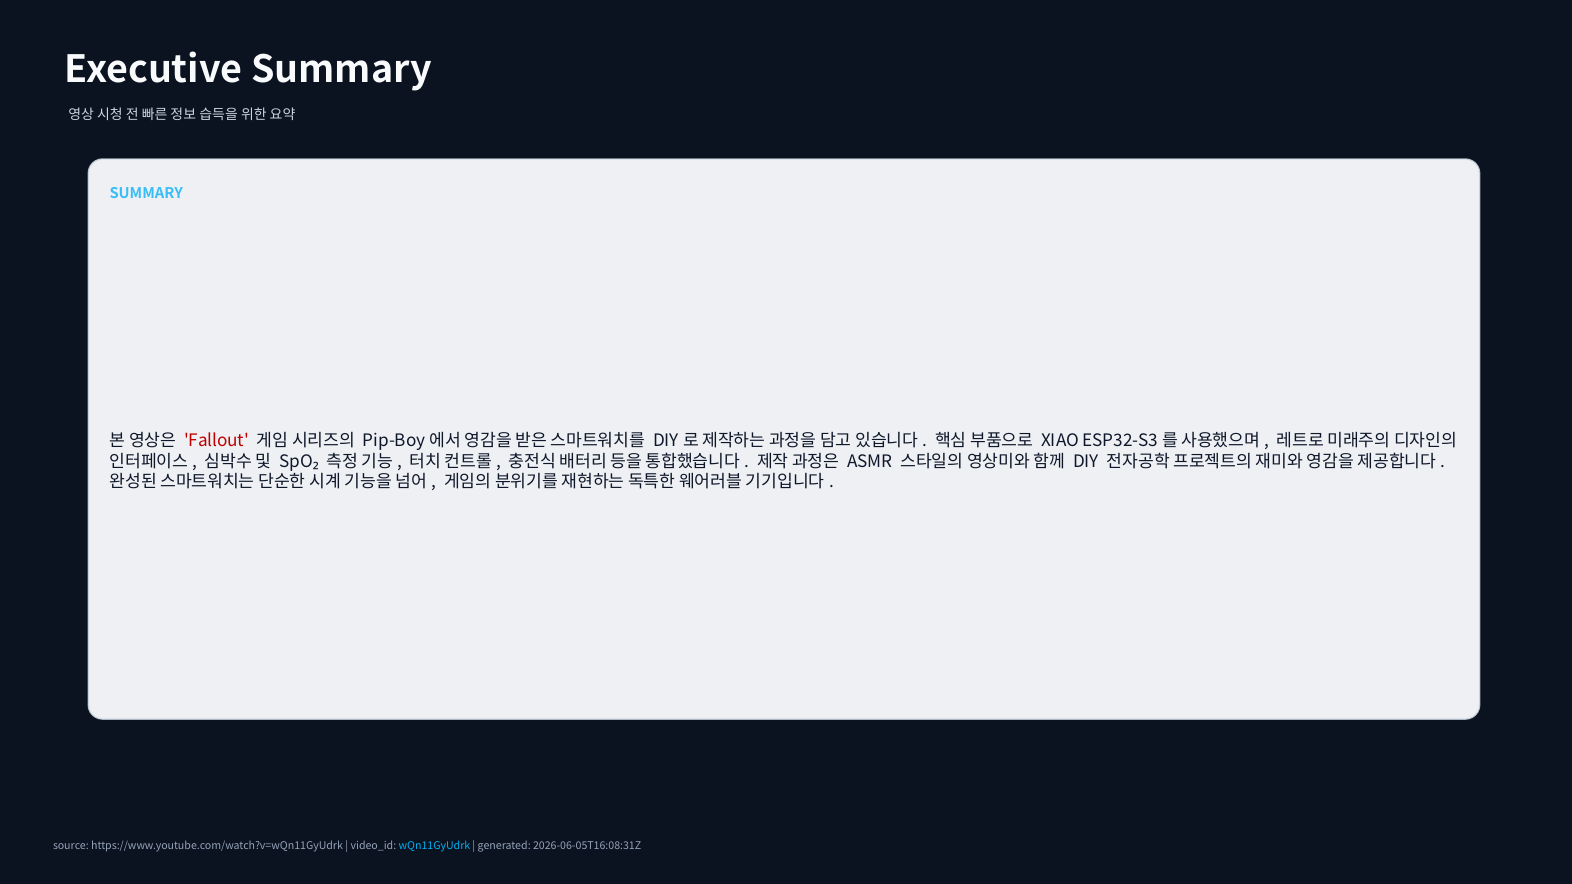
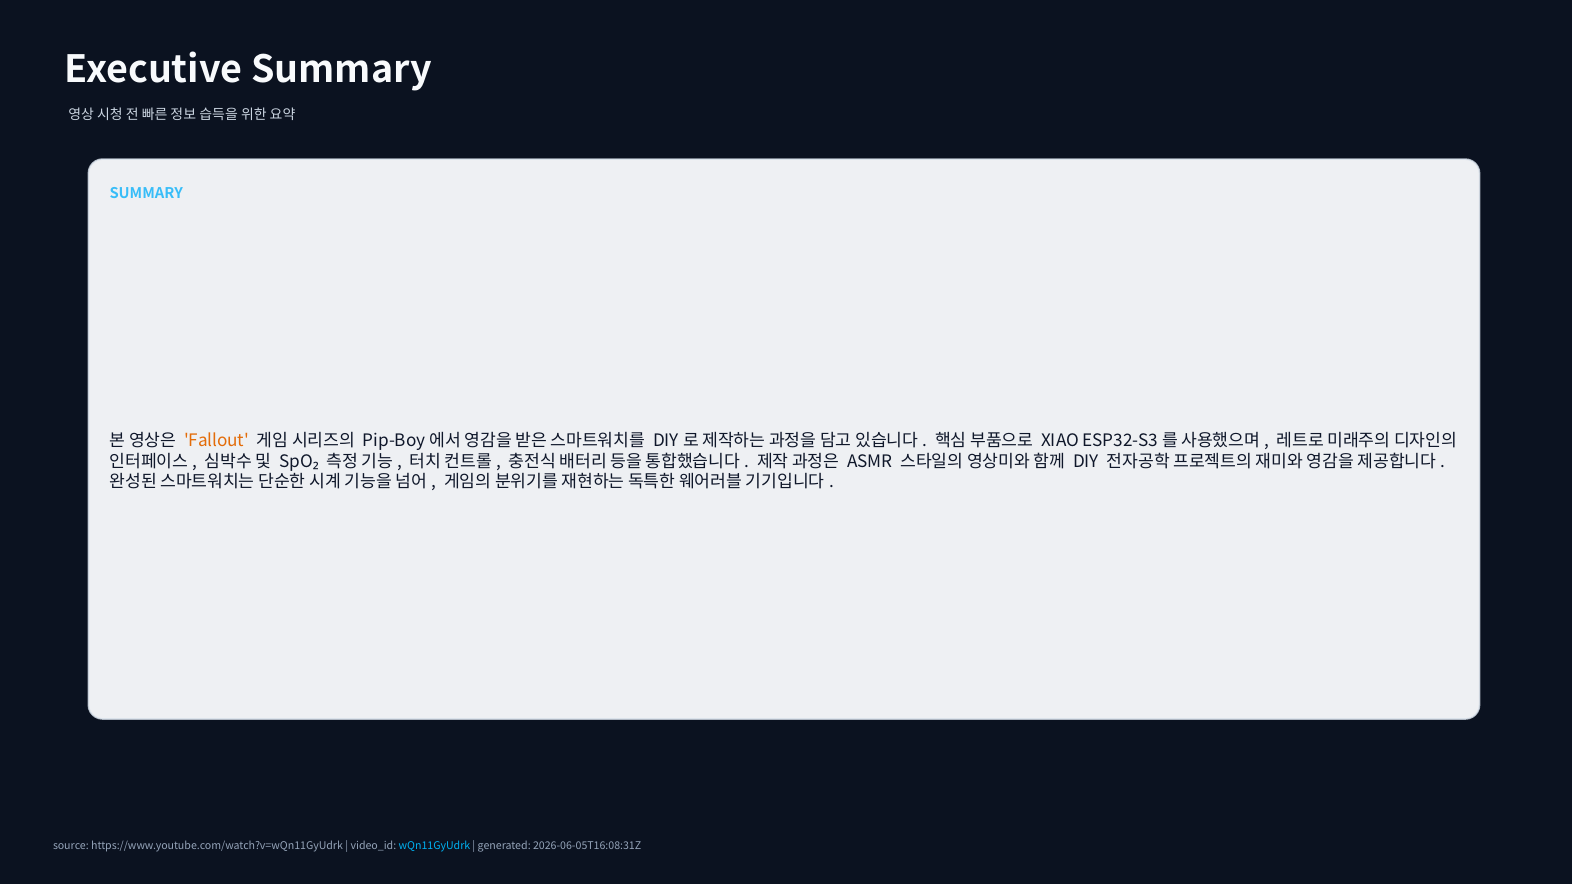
Fallout colour: red -> orange (217, 441)
